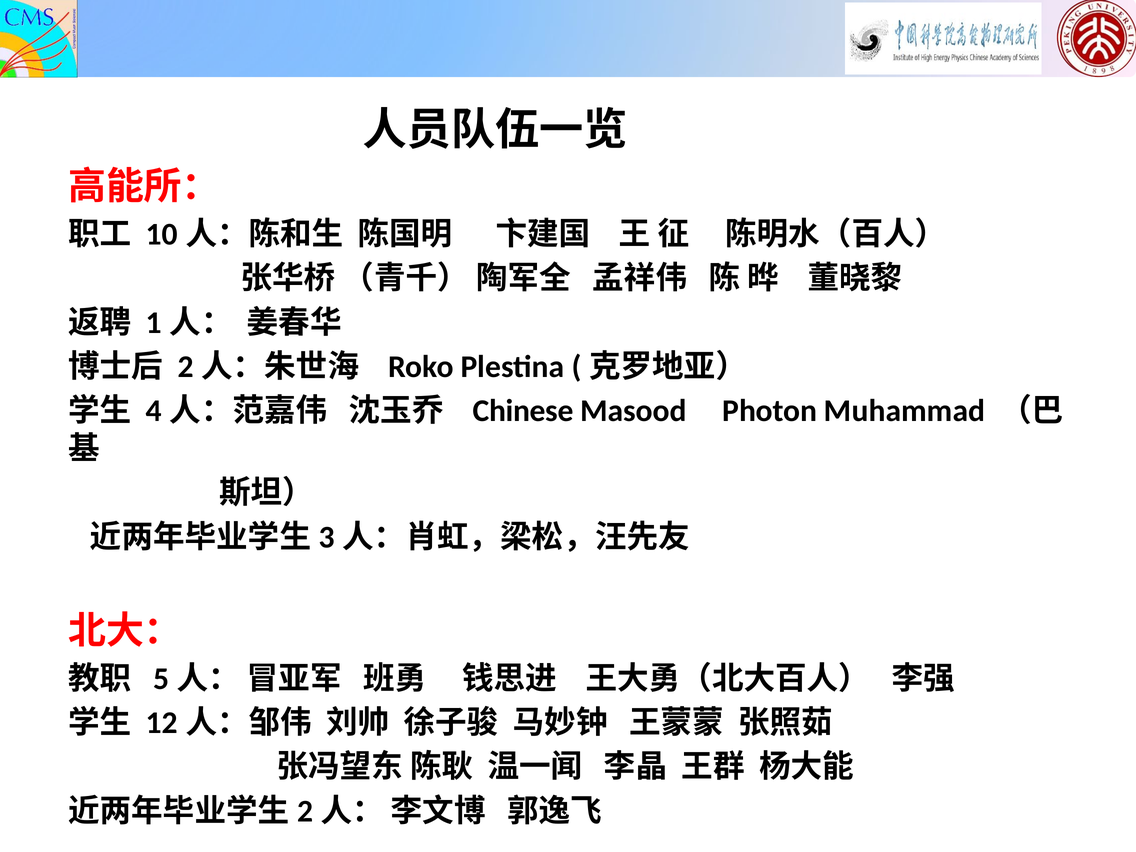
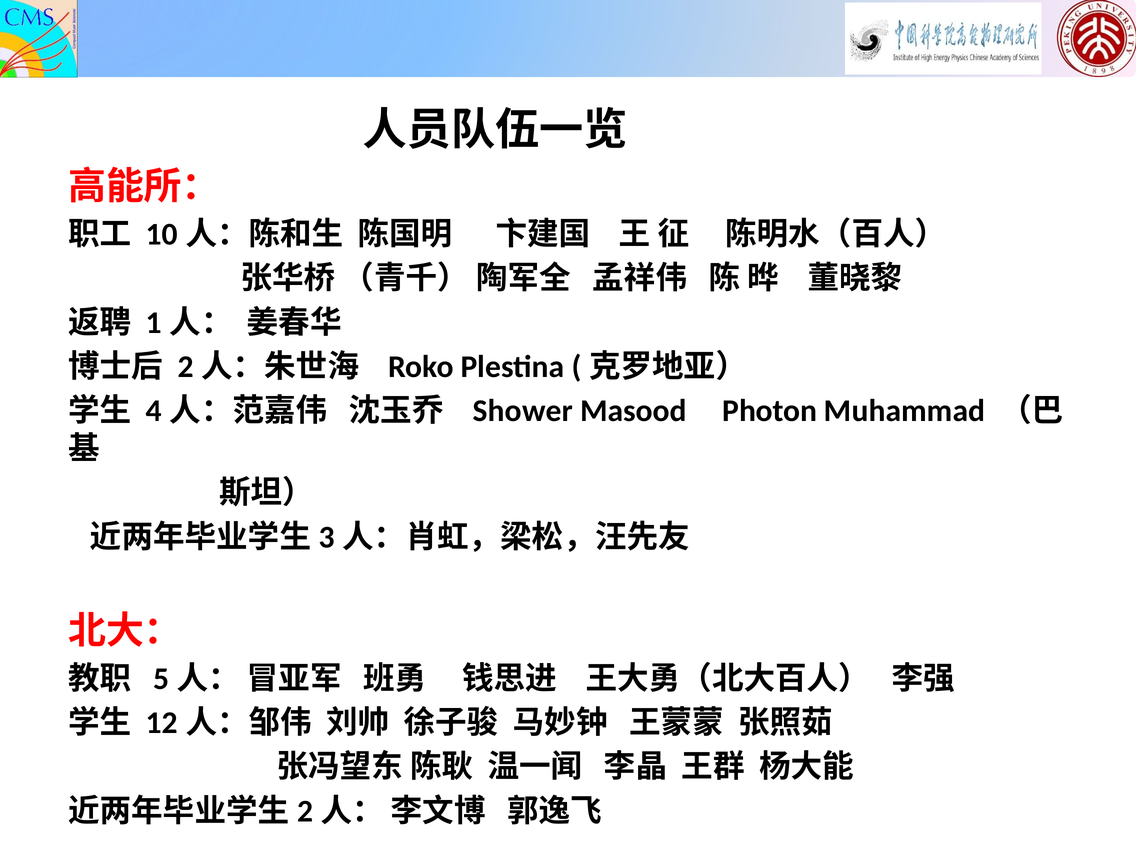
Chinese: Chinese -> Shower (523, 411)
